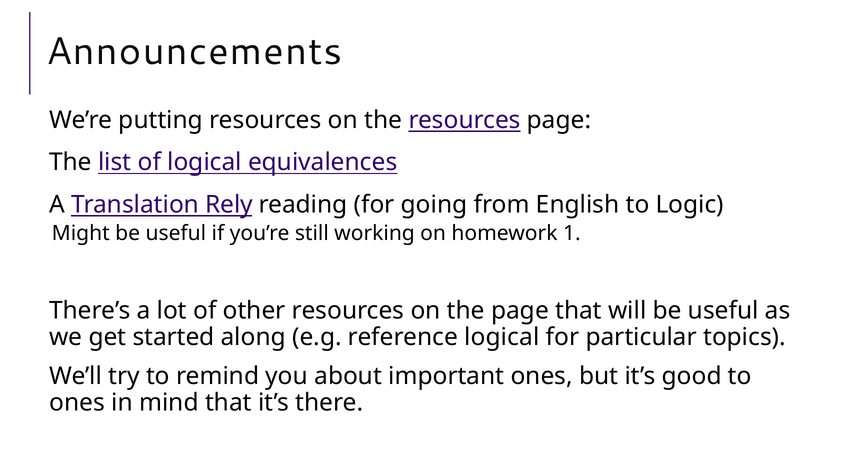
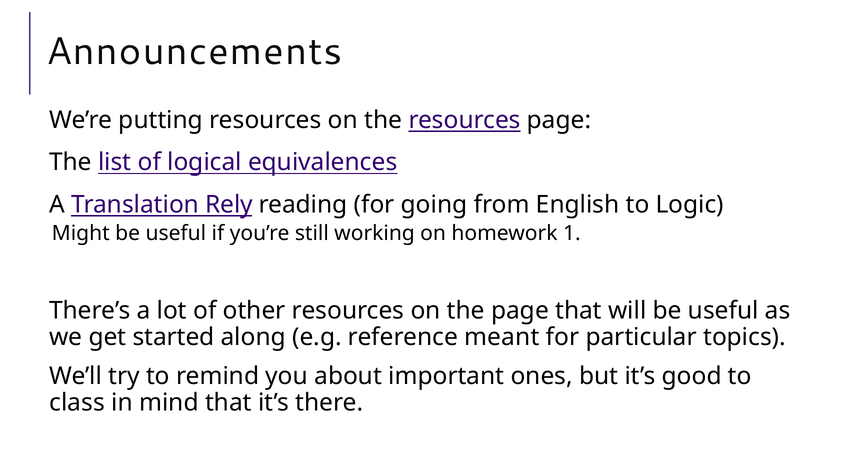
reference logical: logical -> meant (502, 338)
ones: ones -> class (77, 403)
